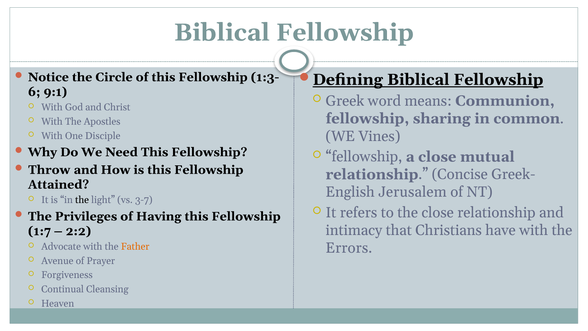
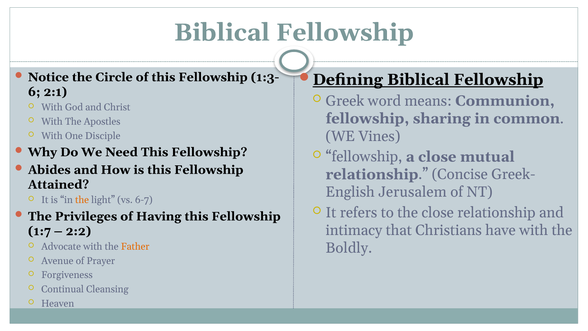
9:1: 9:1 -> 2:1 (55, 92)
Throw: Throw -> Abides (49, 170)
the colour: black -> orange (82, 200)
3-7: 3-7 -> 6-7 (144, 200)
Errors: Errors -> Boldly (349, 248)
